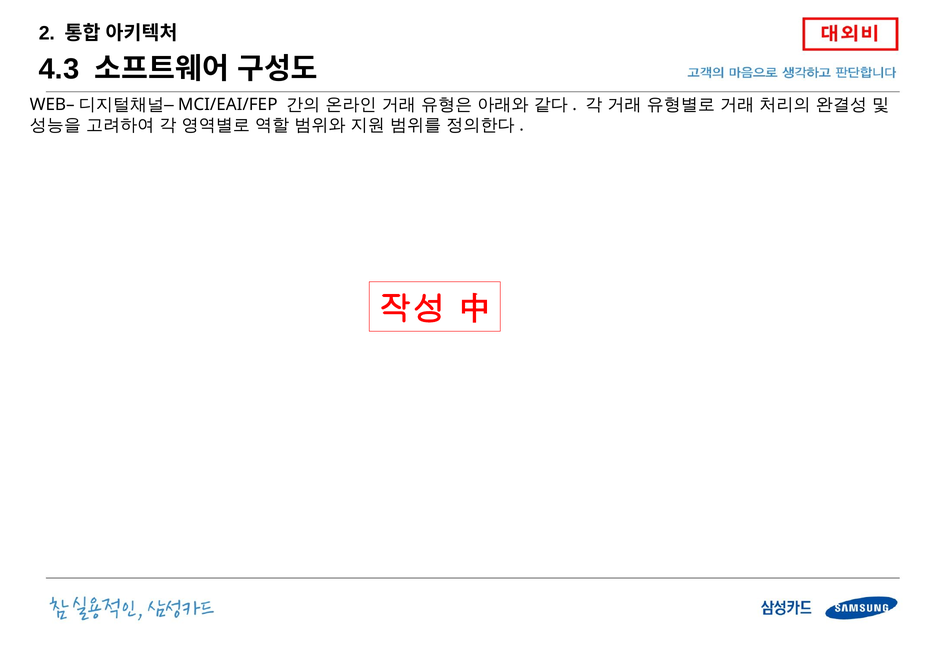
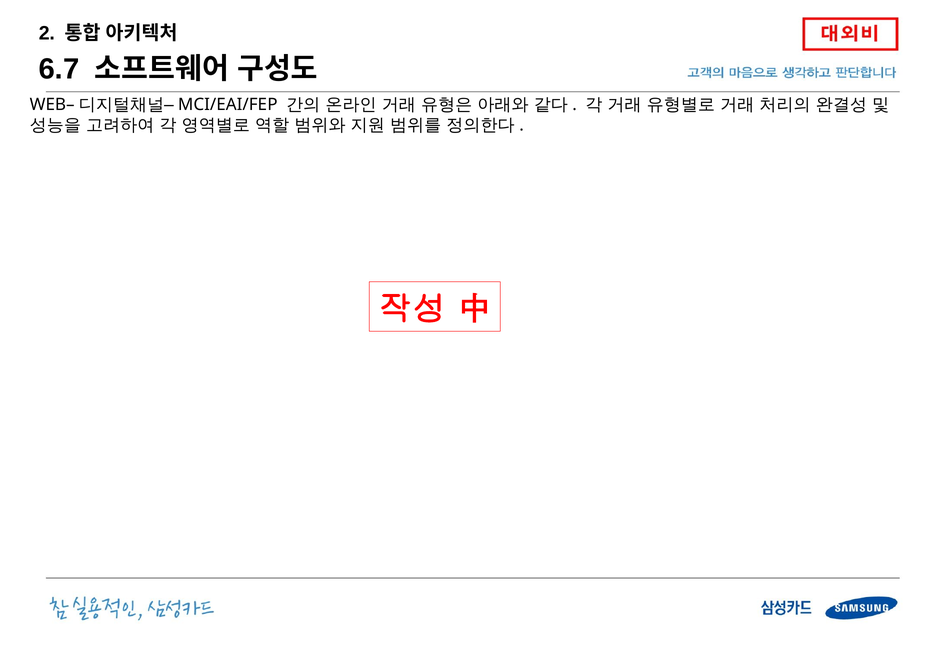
4.3: 4.3 -> 6.7 (59, 69)
